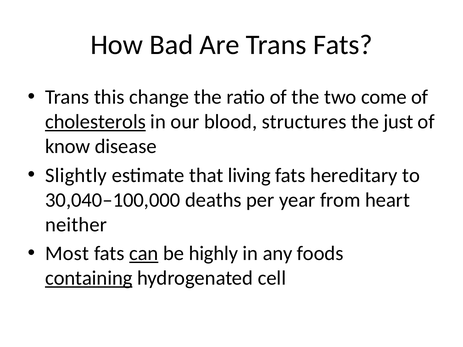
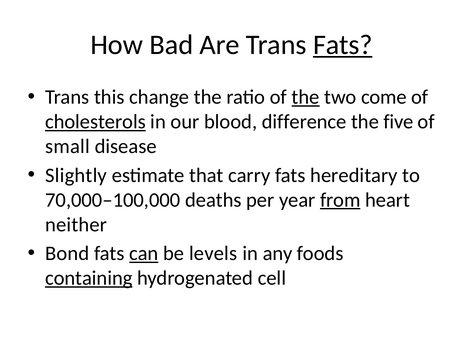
Fats underline: none -> present (343, 45)
the underline: none -> present (306, 97)
structures: structures -> difference (304, 122)
just: just -> five (398, 122)
know: know -> small (68, 147)
living: living -> carry (249, 175)
30,040–100,000: 30,040–100,000 -> 70,000–100,000 (113, 200)
from underline: none -> present (340, 200)
Most: Most -> Bond (67, 254)
highly: highly -> levels (213, 254)
